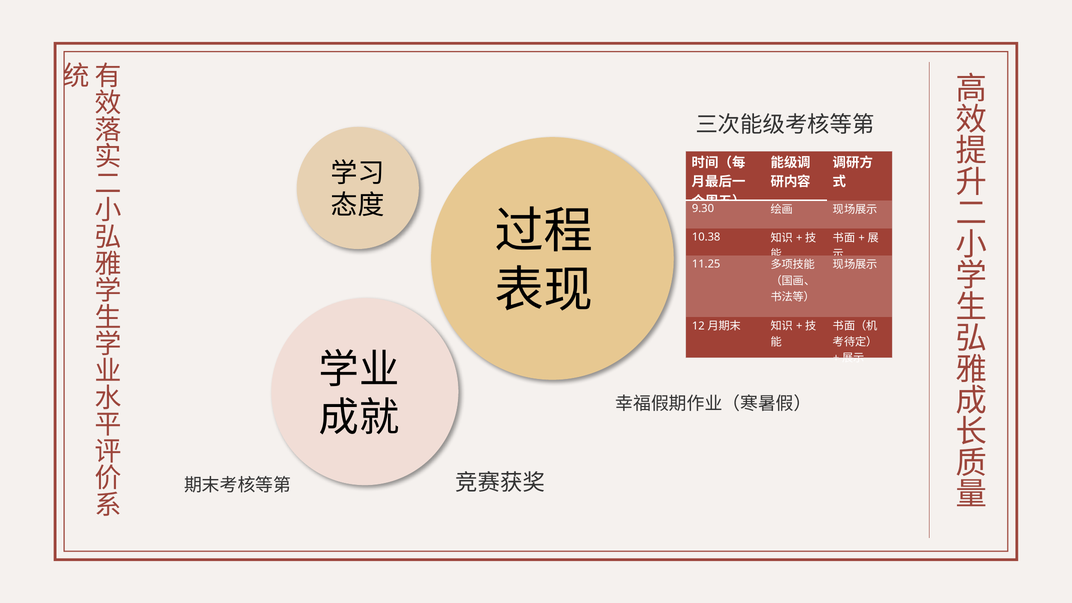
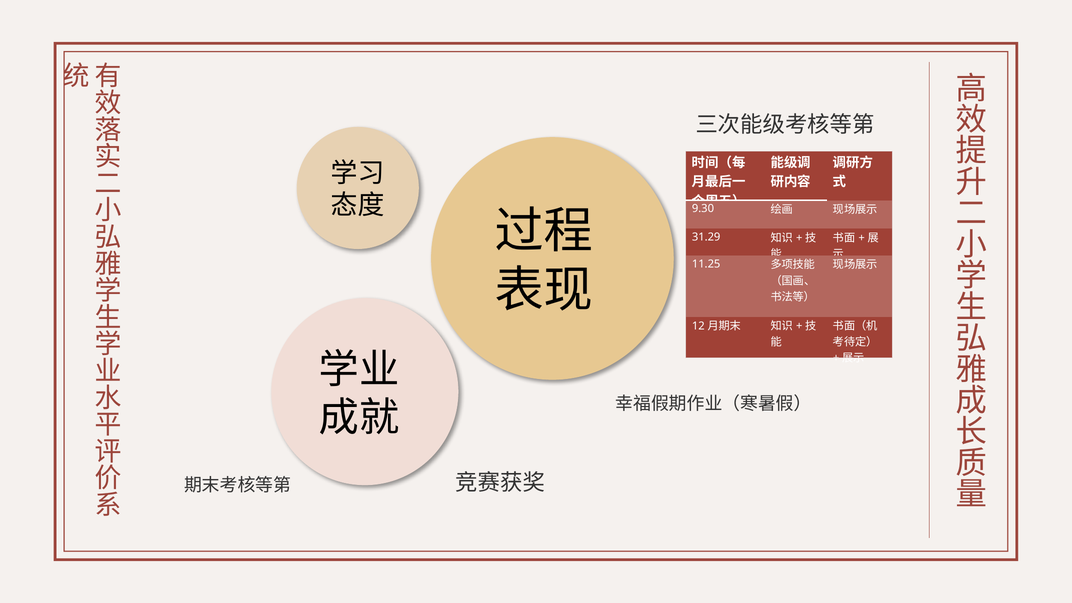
10.38: 10.38 -> 31.29 (706, 237)
